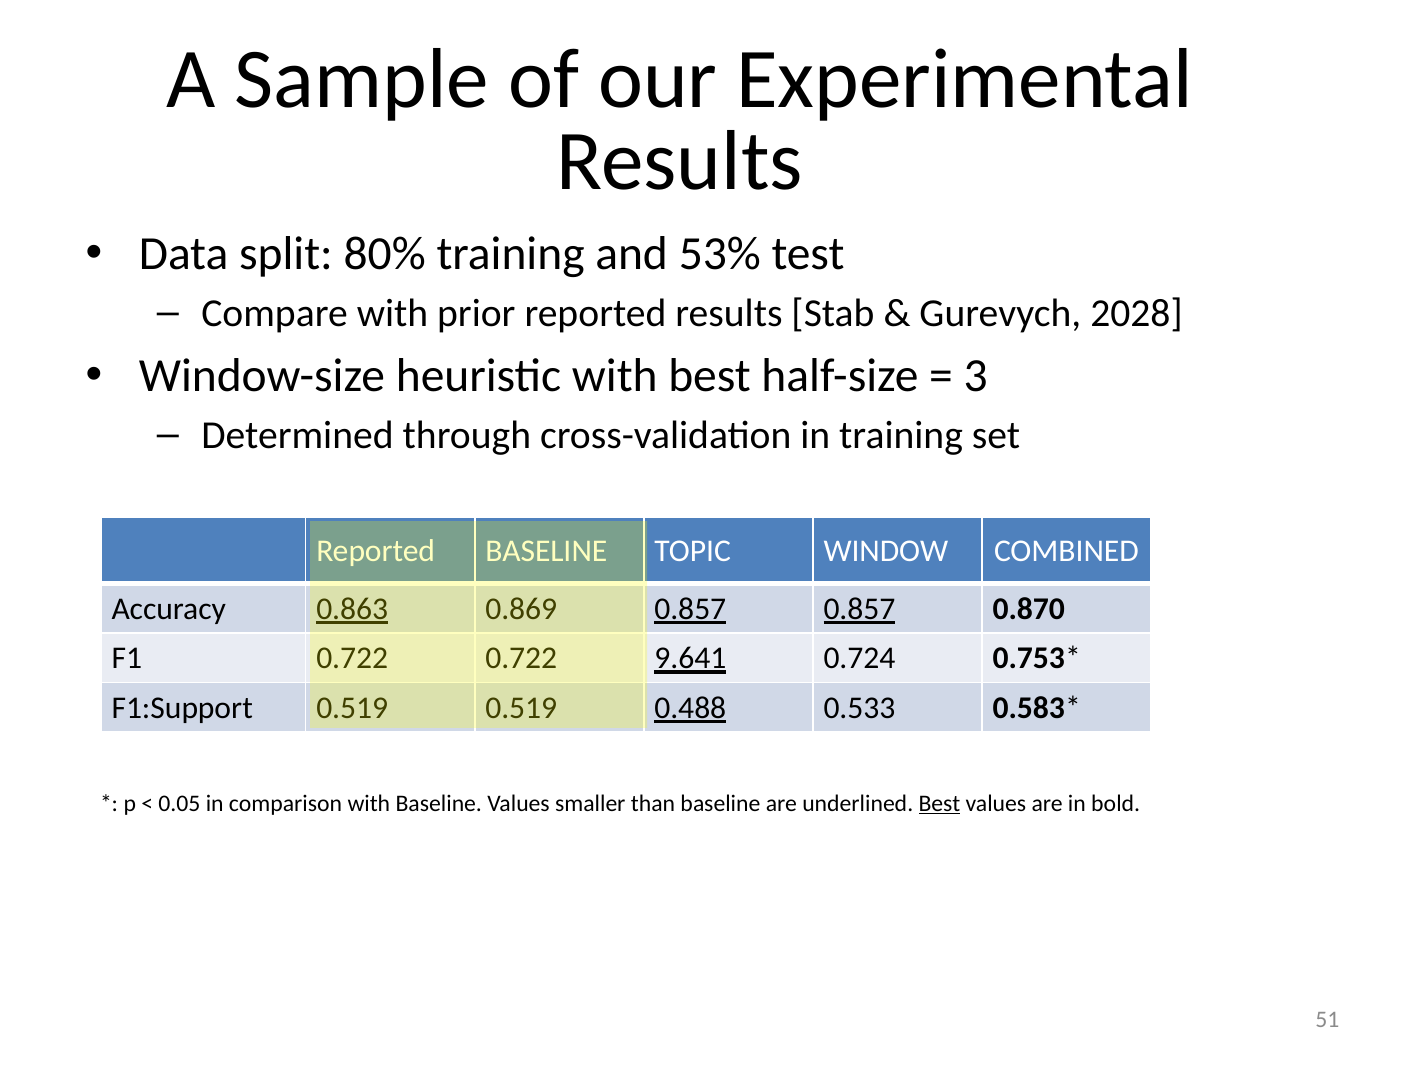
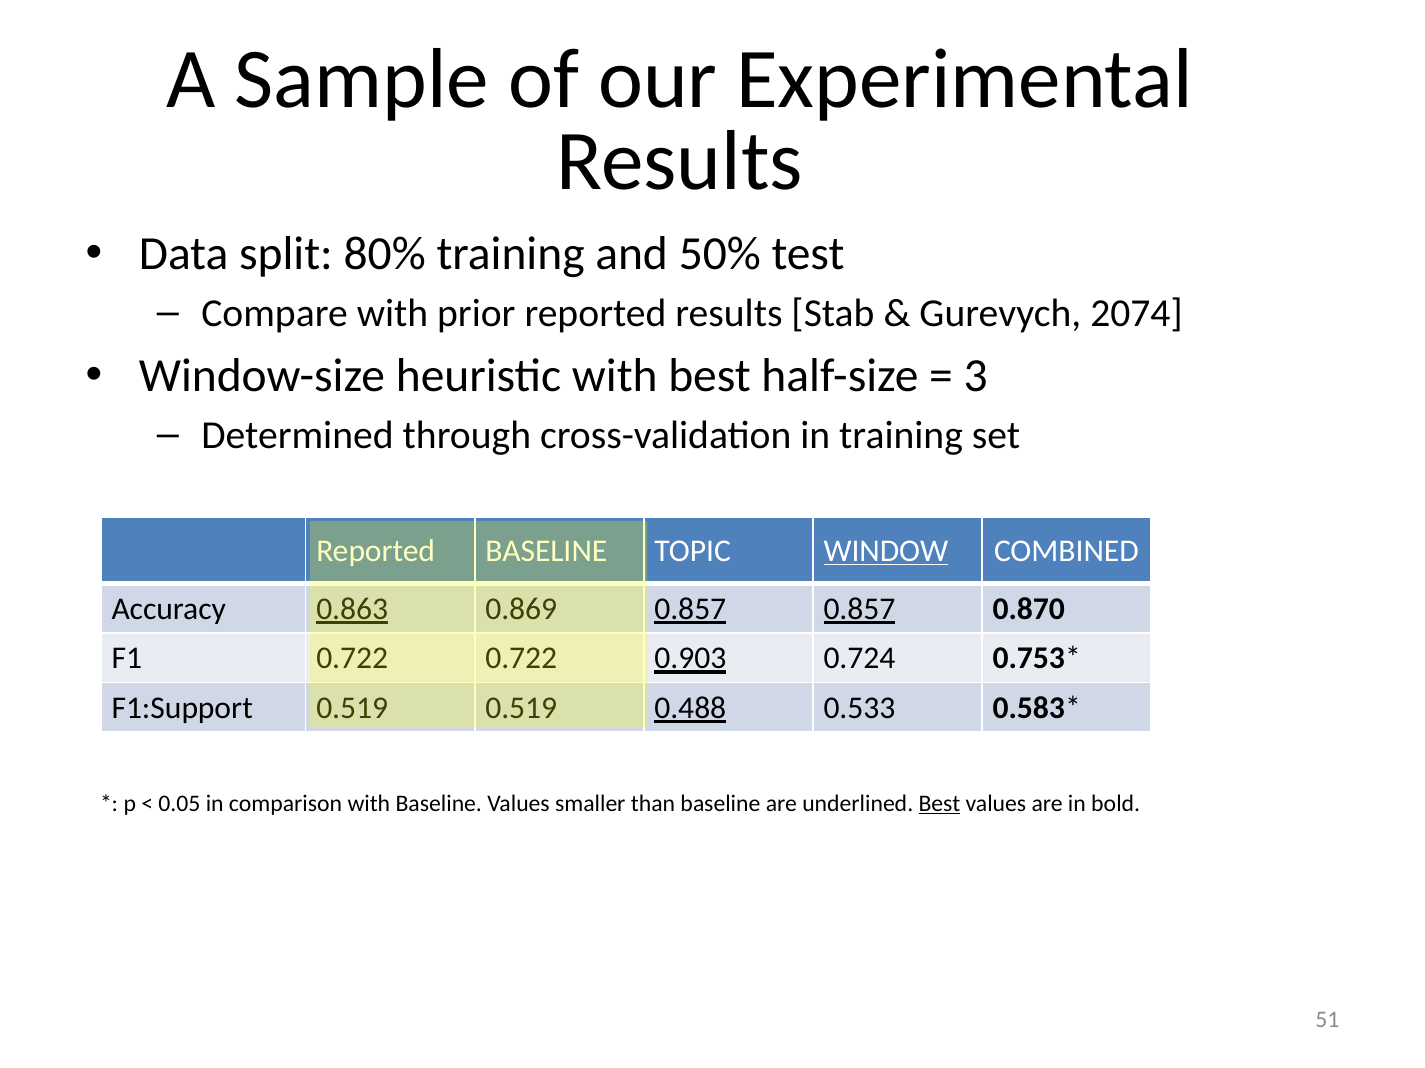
53%: 53% -> 50% (720, 254)
2028: 2028 -> 2074 (1136, 314)
WINDOW underline: none -> present (886, 551)
9.641: 9.641 -> 0.903 (690, 659)
